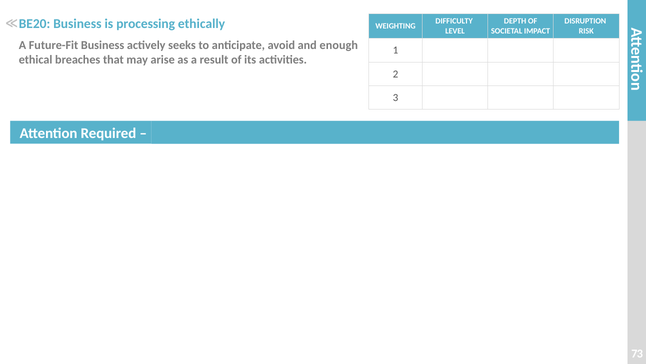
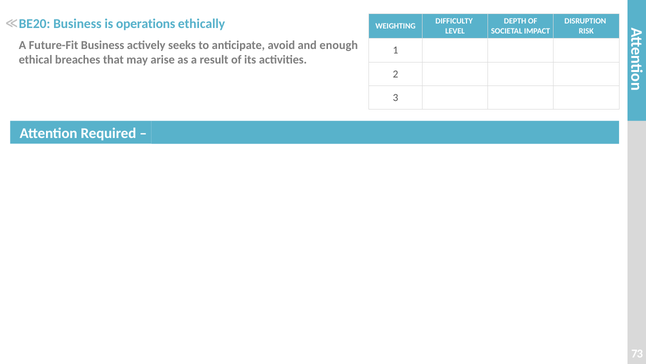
processing: processing -> operations (146, 24)
